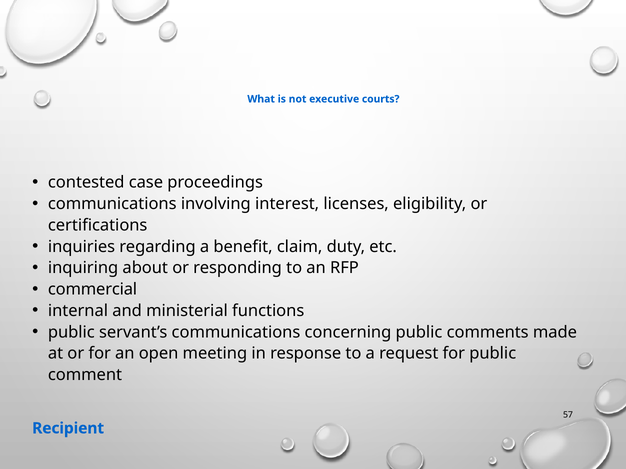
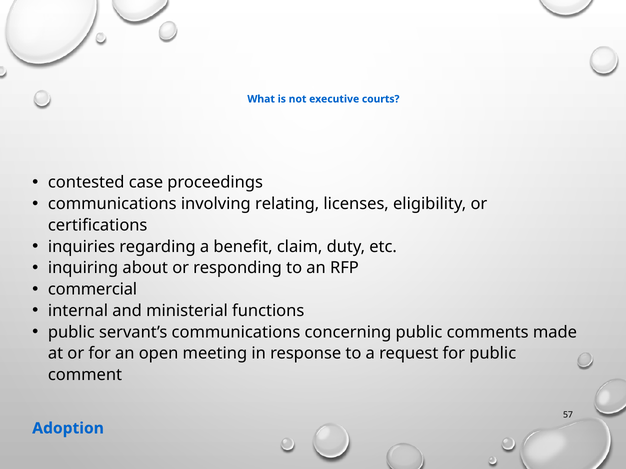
interest: interest -> relating (287, 204)
Recipient: Recipient -> Adoption (68, 429)
